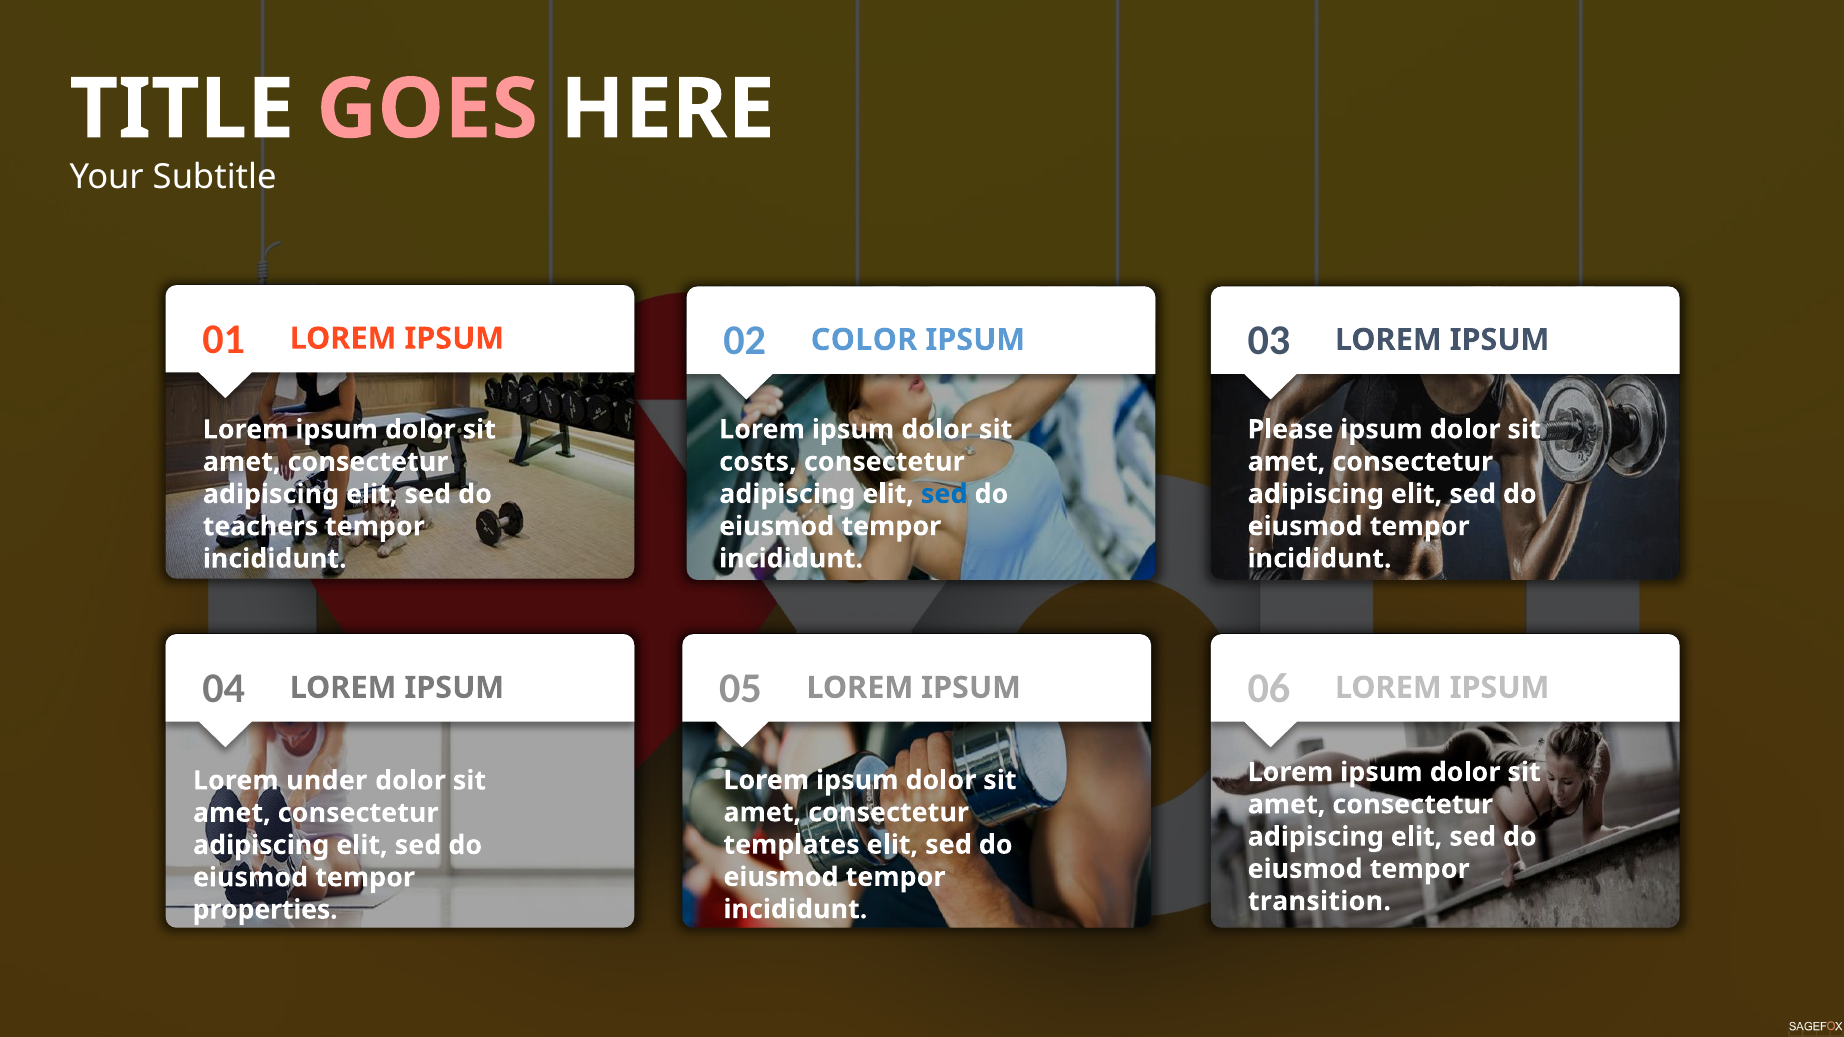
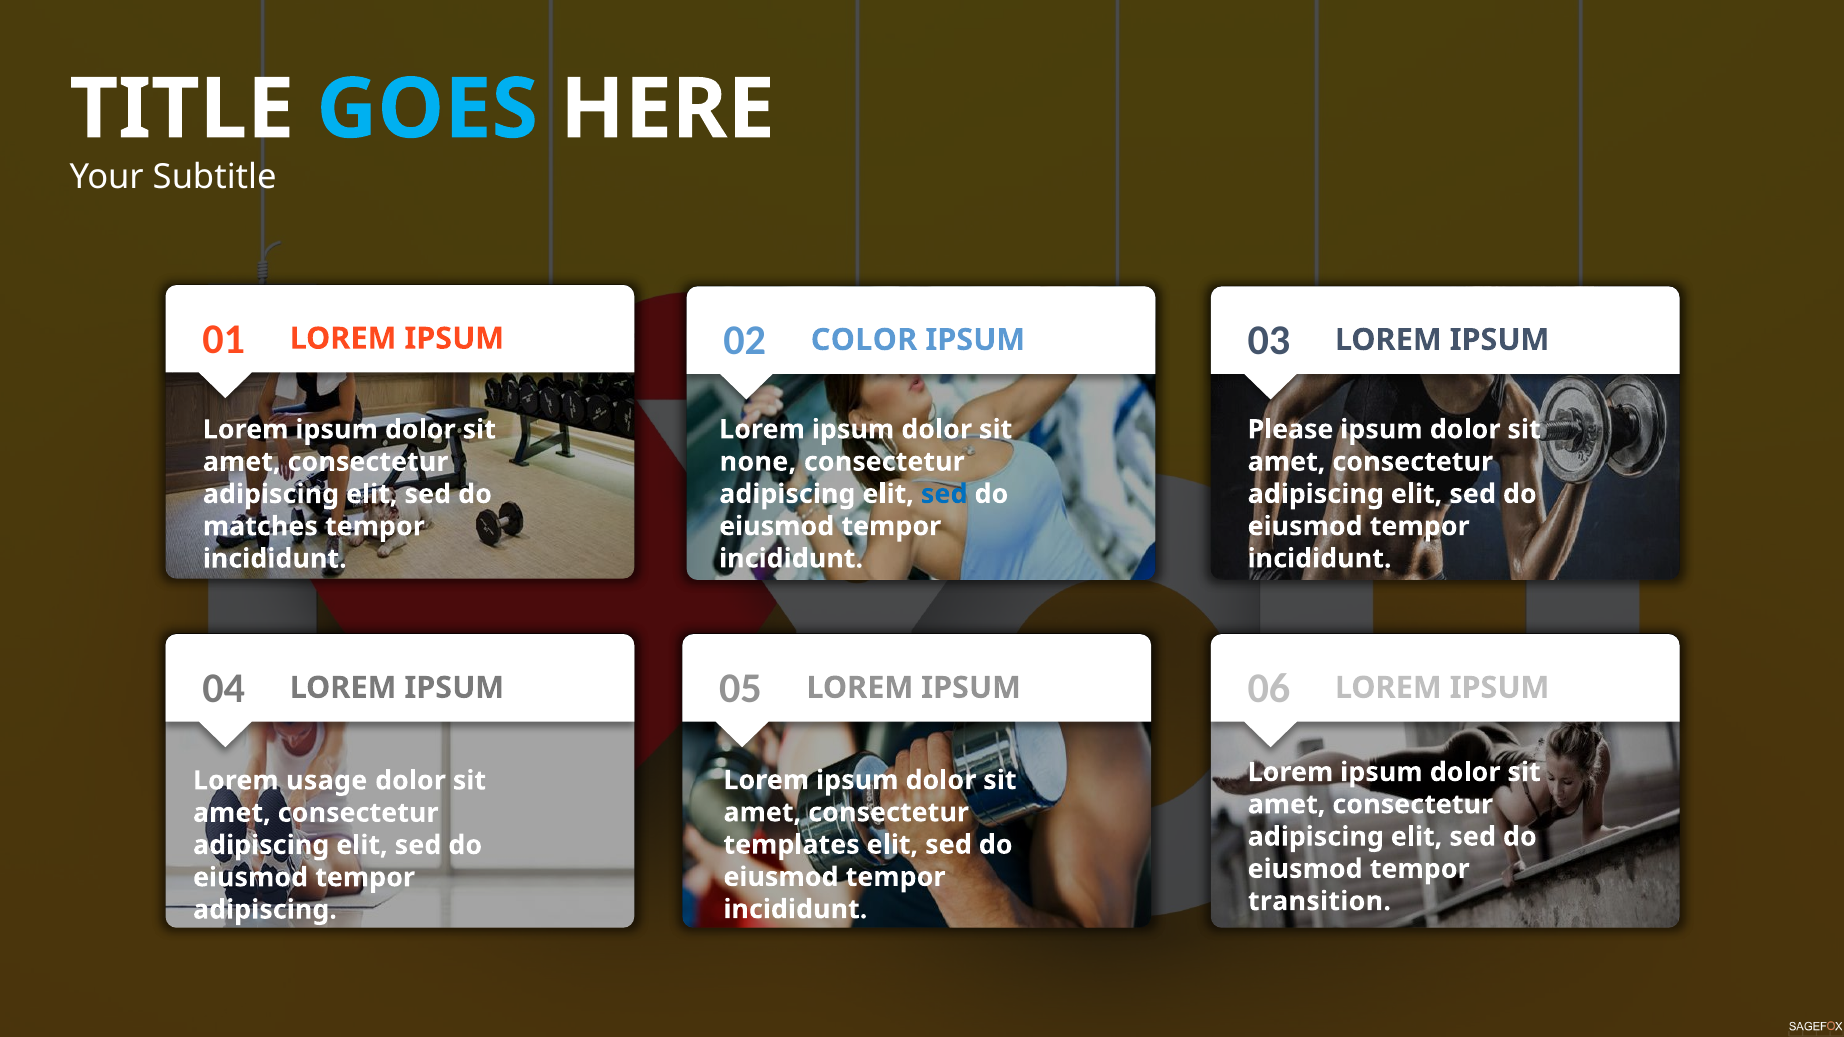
GOES colour: pink -> light blue (427, 109)
costs: costs -> none (758, 462)
teachers: teachers -> matches (260, 527)
under: under -> usage (327, 781)
properties: properties -> adipiscing (265, 910)
